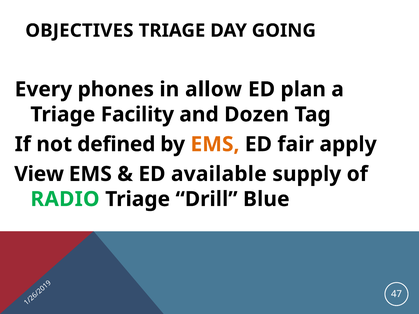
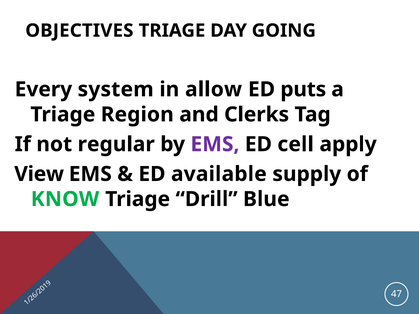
phones: phones -> system (116, 89)
plan: plan -> puts (303, 89)
Facility: Facility -> Region (137, 115)
Dozen: Dozen -> Clerks (257, 115)
defined: defined -> regular (116, 144)
EMS colour: orange -> purple (215, 144)
fair: fair -> cell (296, 144)
RADIO: RADIO -> KNOW (65, 199)
